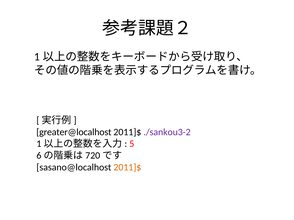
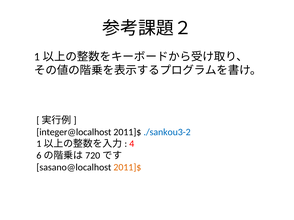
greater@localhost: greater@localhost -> integer@localhost (74, 132)
./sankou3-2 colour: purple -> blue (167, 132)
5: 5 -> 4 (132, 144)
